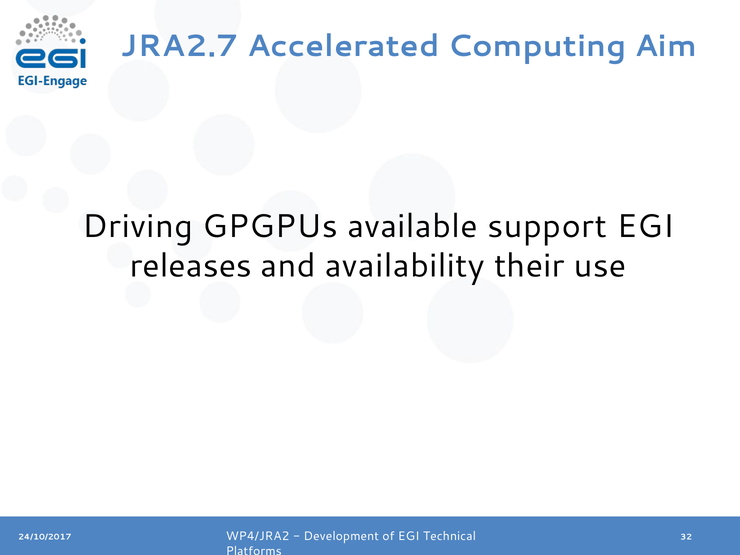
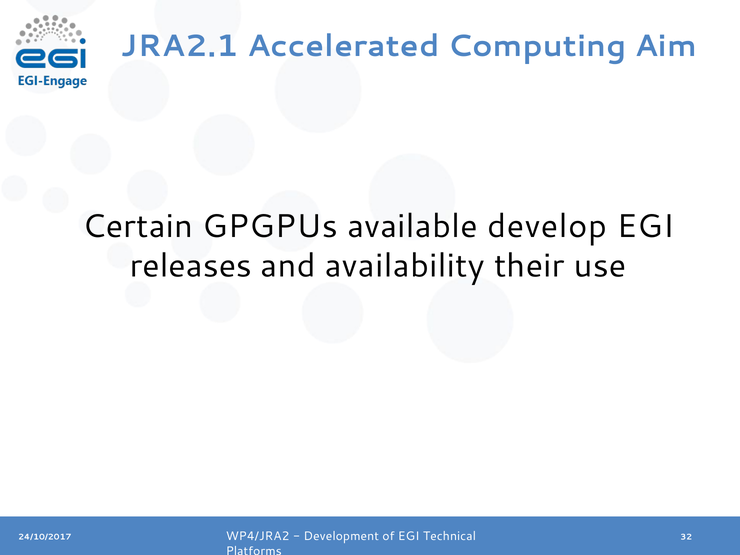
JRA2.7: JRA2.7 -> JRA2.1 (180, 46)
Driving: Driving -> Certain (138, 226)
support: support -> develop (547, 226)
